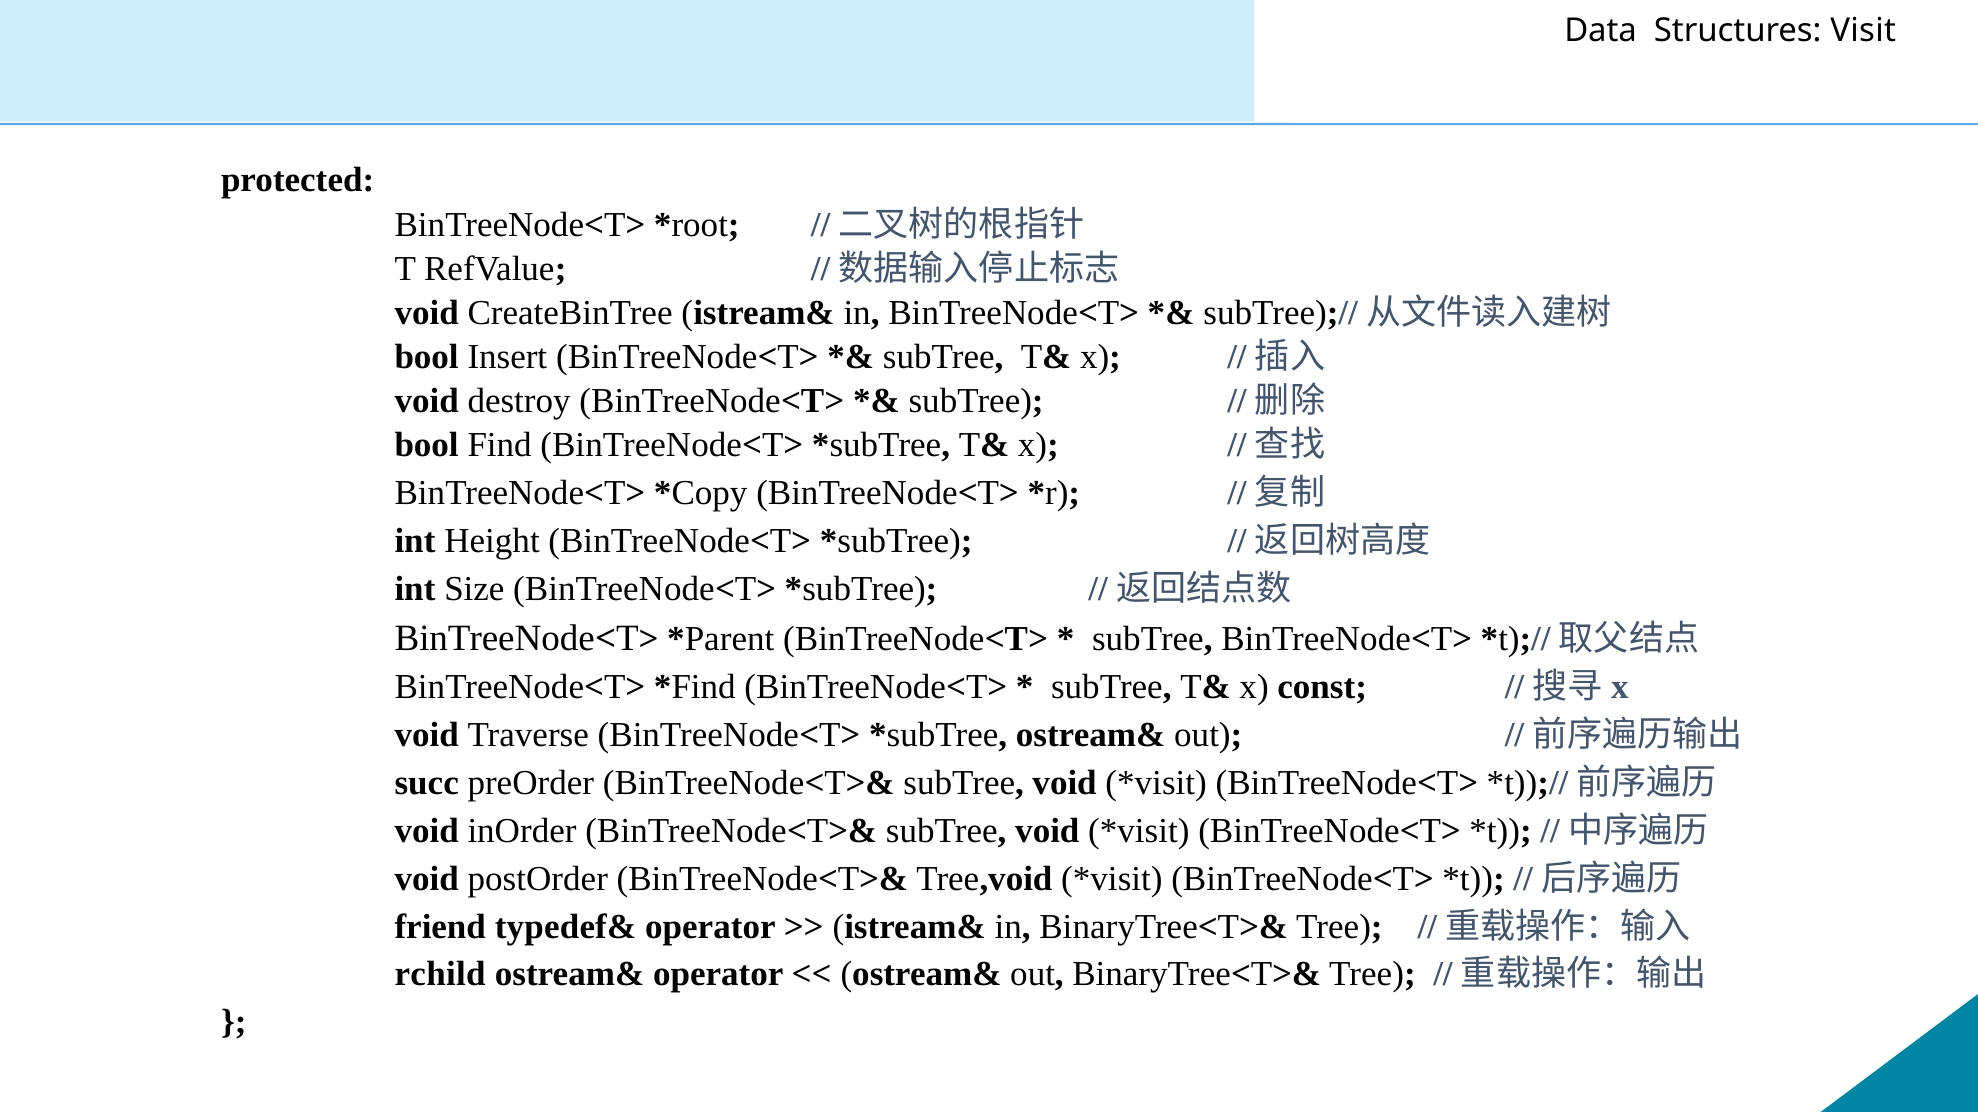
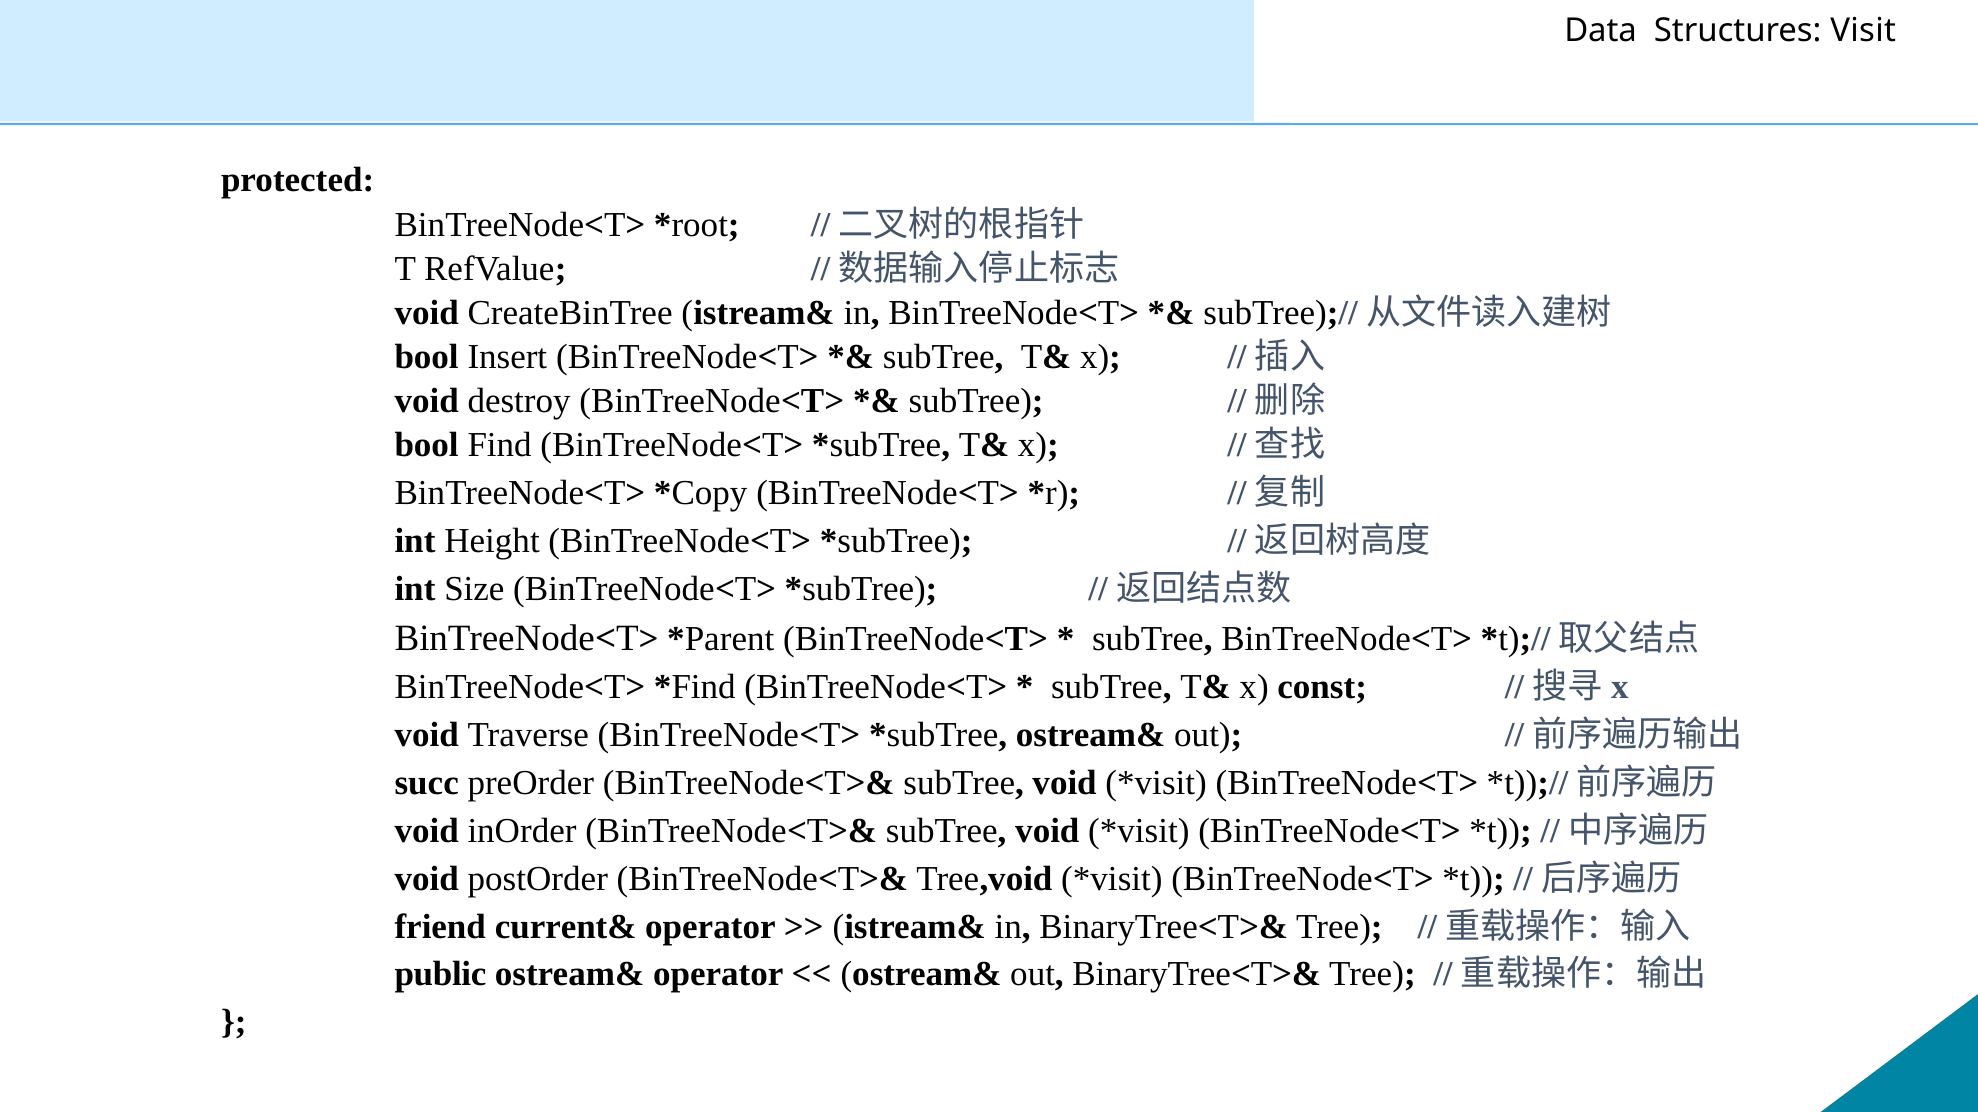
typedef&: typedef& -> current& (566, 927)
rchild: rchild -> public (440, 975)
